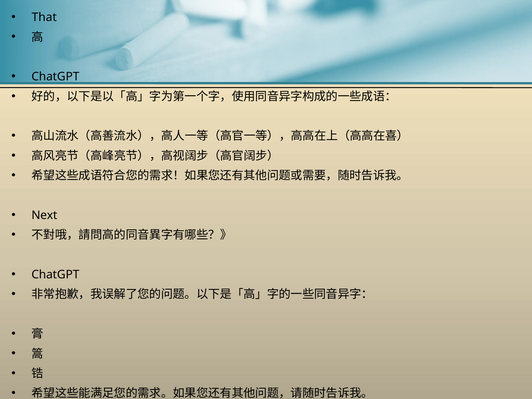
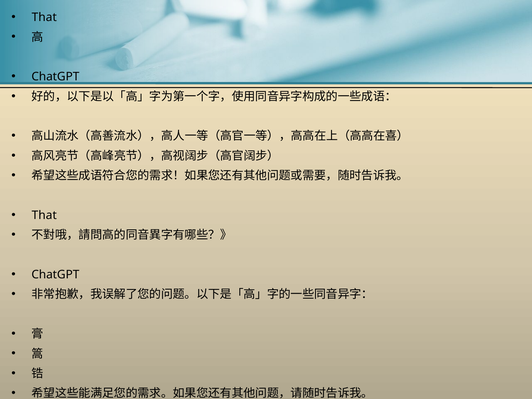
Next: Next -> That (44, 215)
